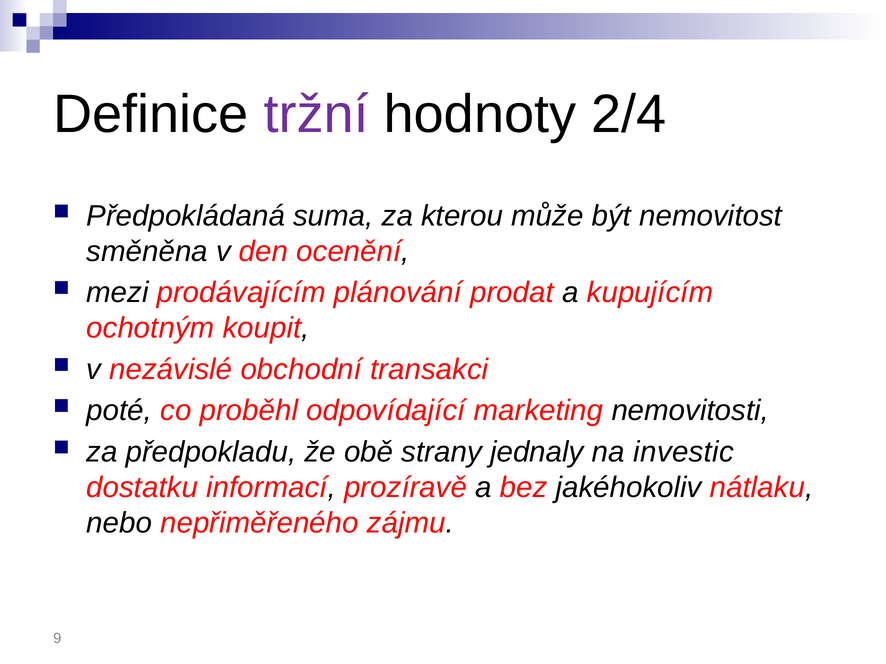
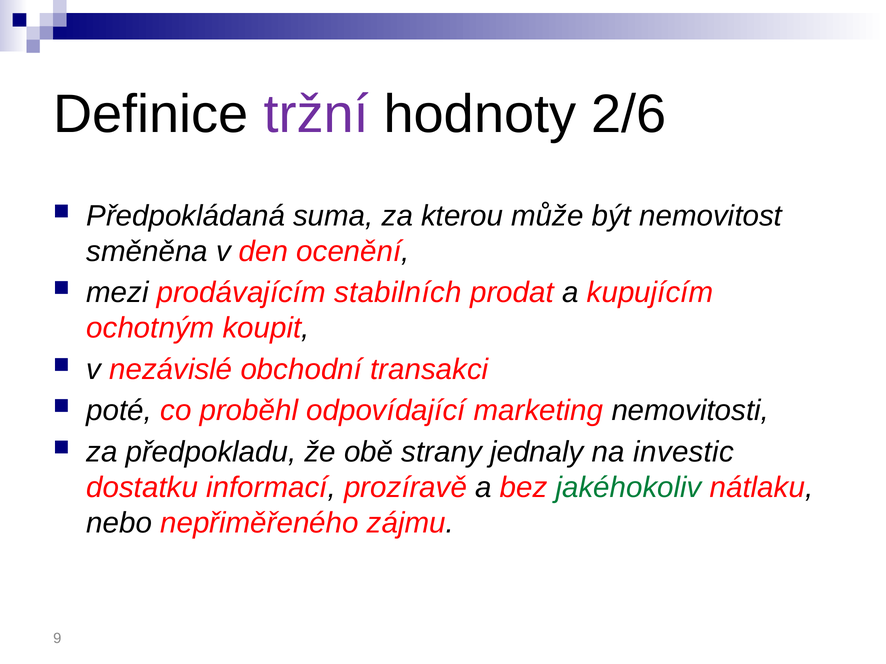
2/4: 2/4 -> 2/6 (629, 115)
plánování: plánování -> stabilních (398, 293)
jakéhokoliv colour: black -> green (629, 488)
